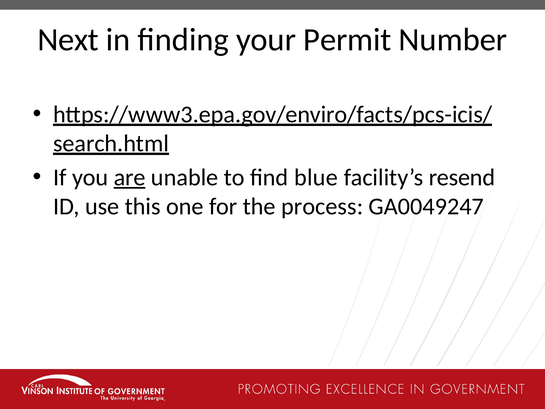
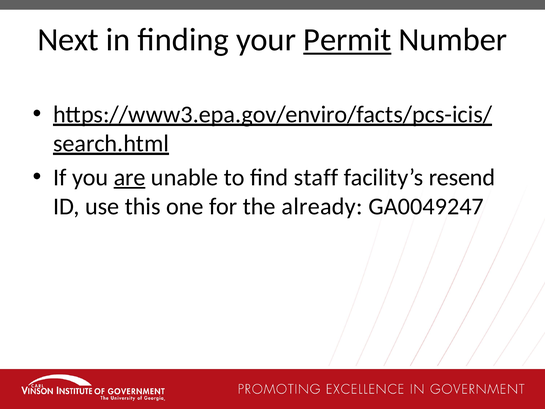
Permit underline: none -> present (347, 40)
blue: blue -> staff (316, 177)
process: process -> already (322, 206)
